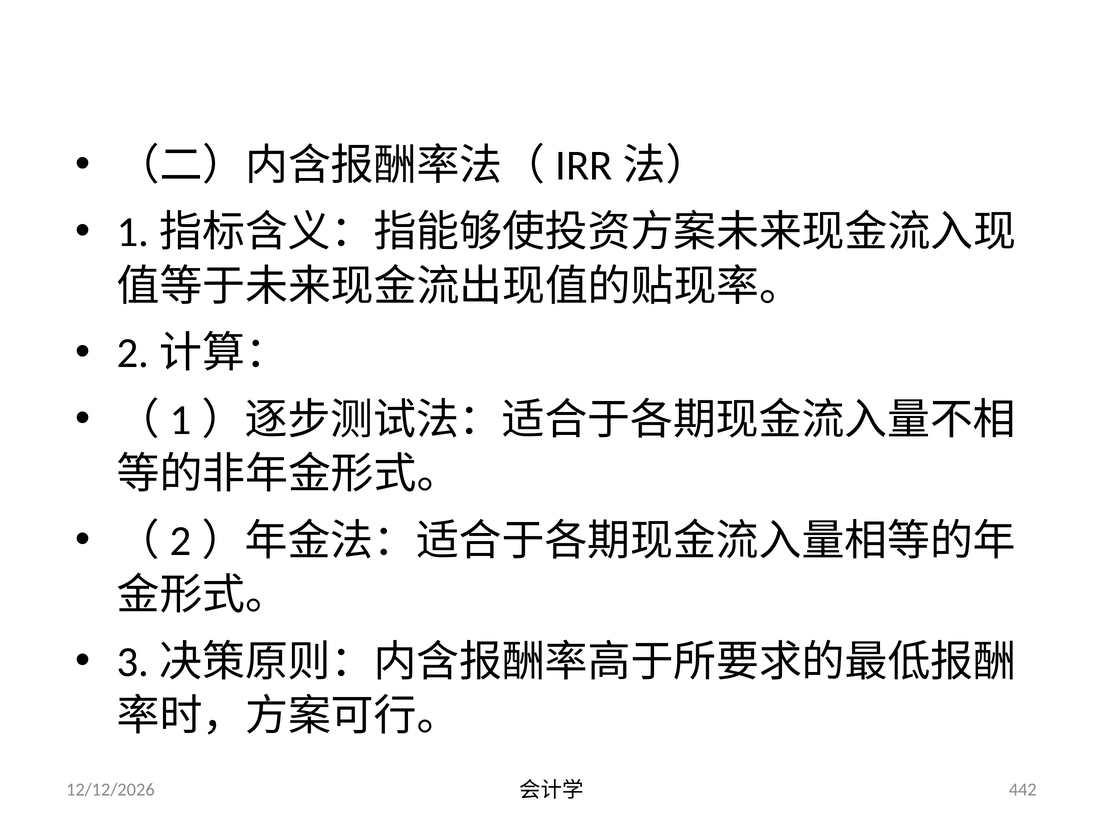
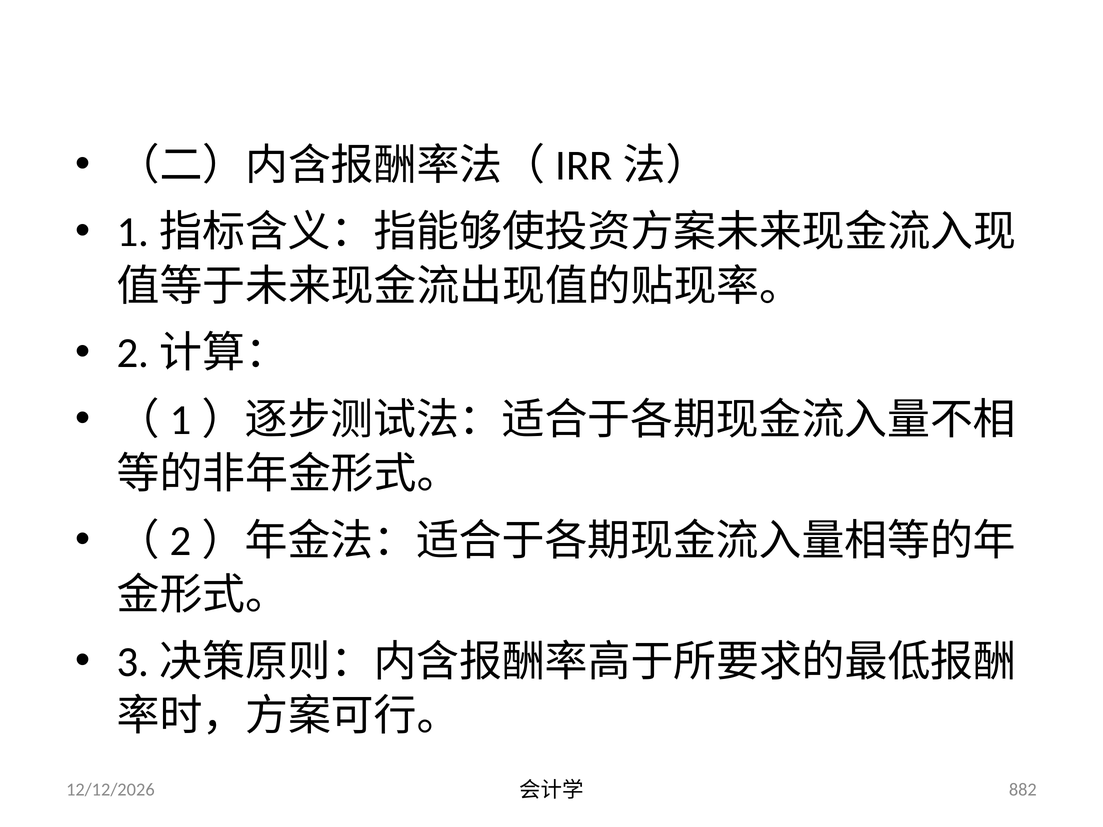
442: 442 -> 882 (1023, 790)
